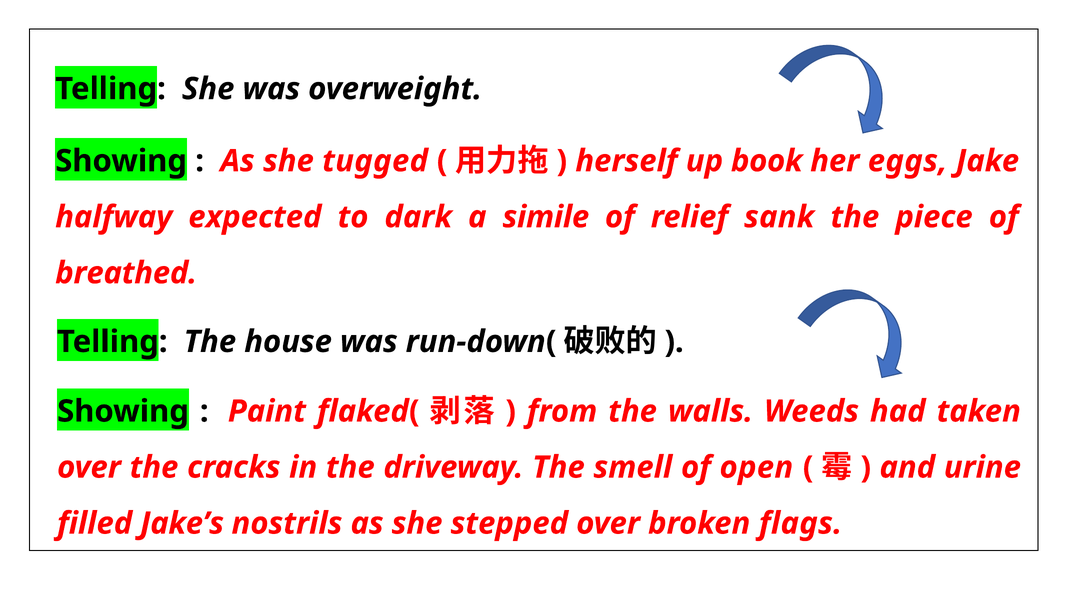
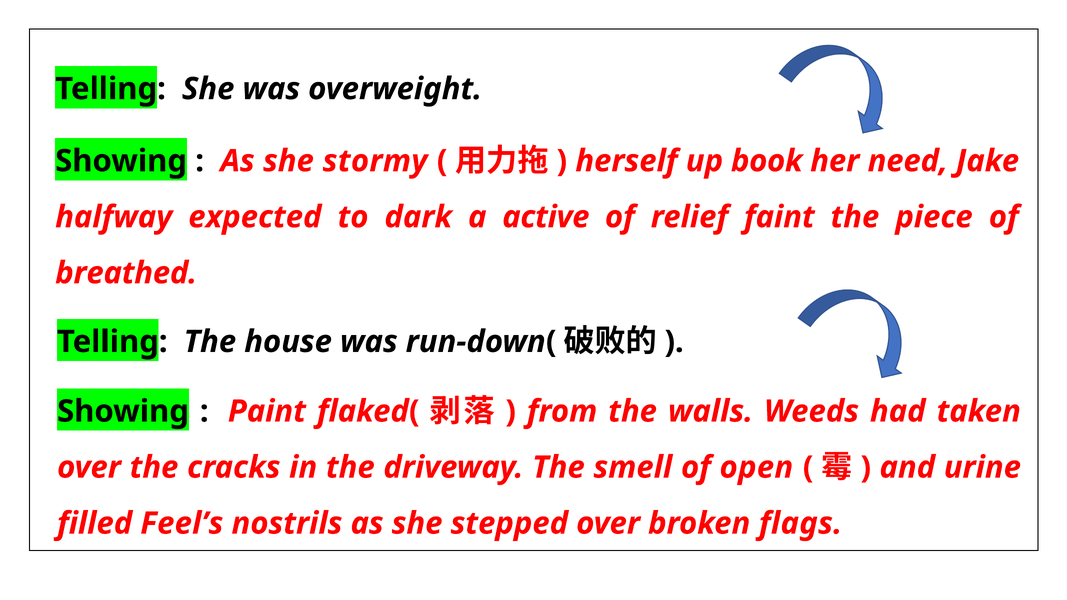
tugged: tugged -> stormy (375, 161)
eggs: eggs -> need (908, 161)
simile: simile -> active (546, 217)
sank: sank -> faint (779, 217)
Jake’s: Jake’s -> Feel’s (182, 524)
